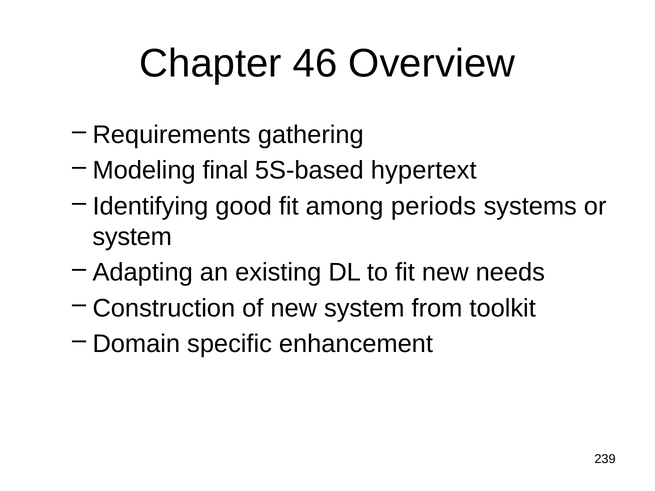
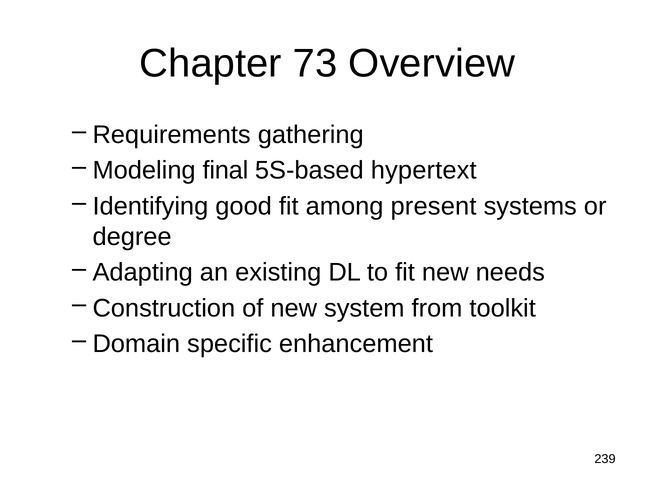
46: 46 -> 73 (315, 63)
periods: periods -> present (433, 206)
system: system -> degree (132, 237)
